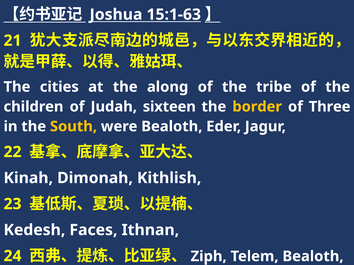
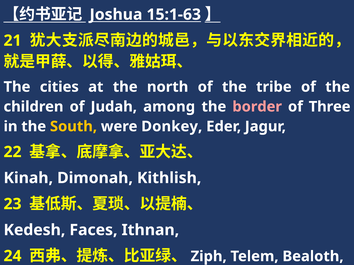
along: along -> north (168, 87)
sixteen: sixteen -> among (169, 107)
border colour: yellow -> pink (257, 107)
were Bealoth: Bealoth -> Donkey (172, 127)
